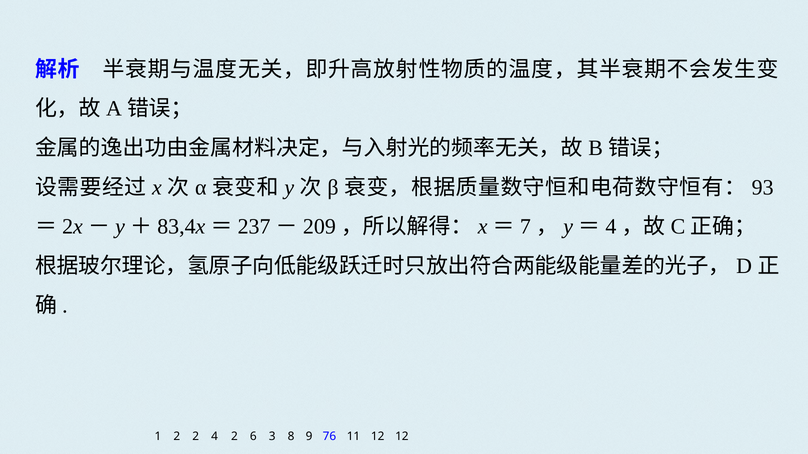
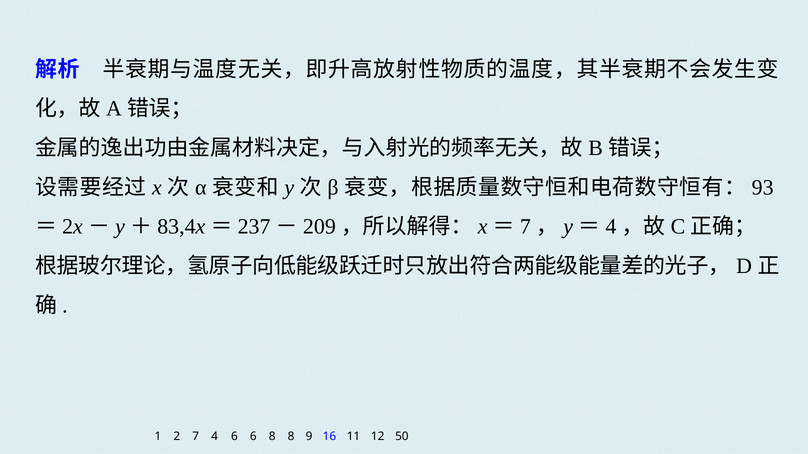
2 2: 2 -> 7 (196, 437)
4 2: 2 -> 6 (234, 437)
6 3: 3 -> 8 (272, 437)
76: 76 -> 16 (329, 437)
12 12: 12 -> 50 (402, 437)
